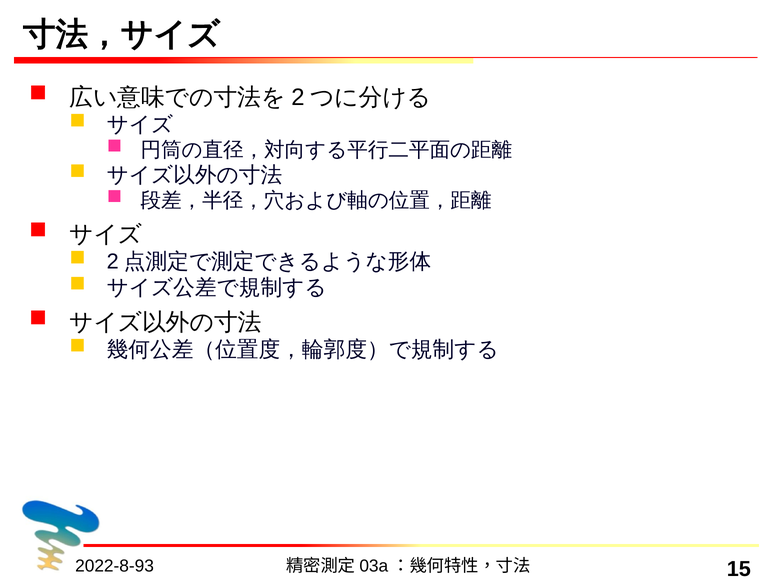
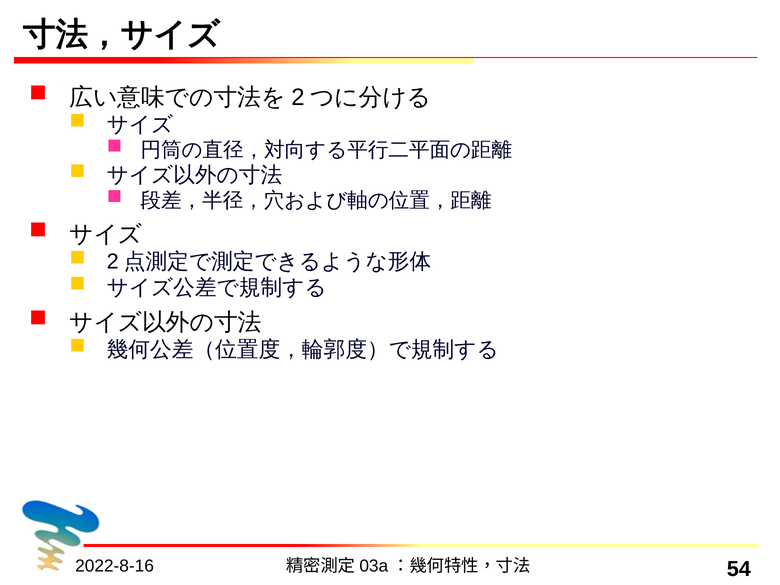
2022-8-93: 2022-8-93 -> 2022-8-16 (115, 566)
15: 15 -> 54 (739, 569)
